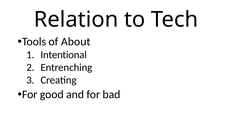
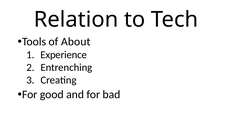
Intentional: Intentional -> Experience (64, 55)
